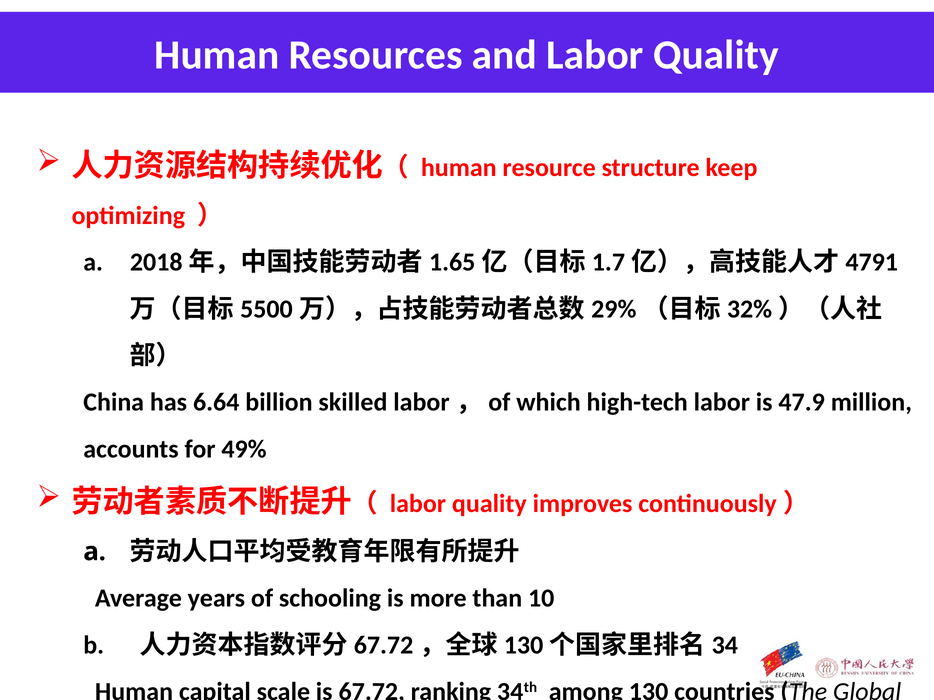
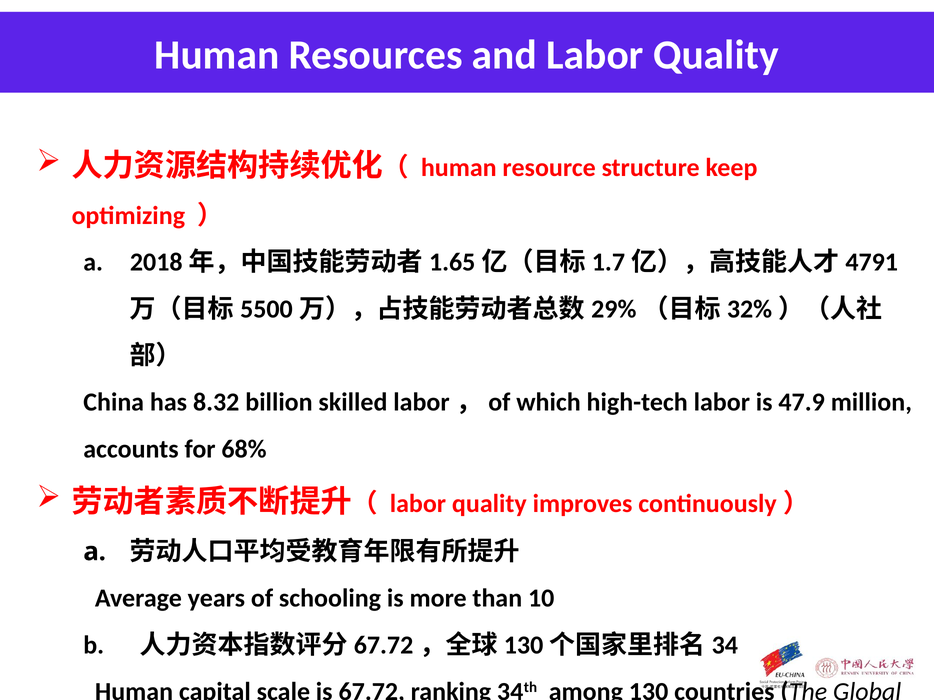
6.64: 6.64 -> 8.32 (216, 403)
49%: 49% -> 68% (244, 449)
